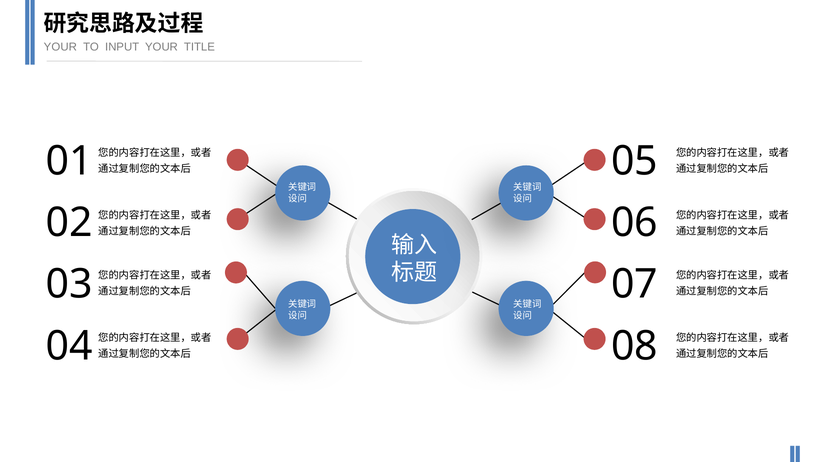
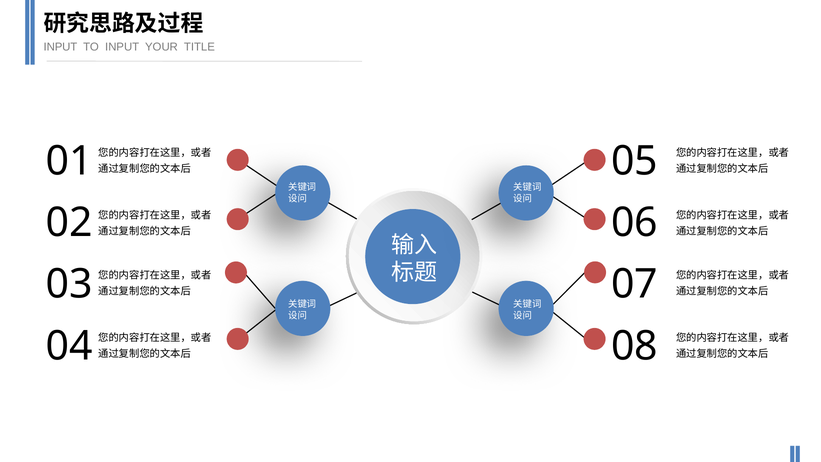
YOUR: YOUR -> INPUT (60, 47)
